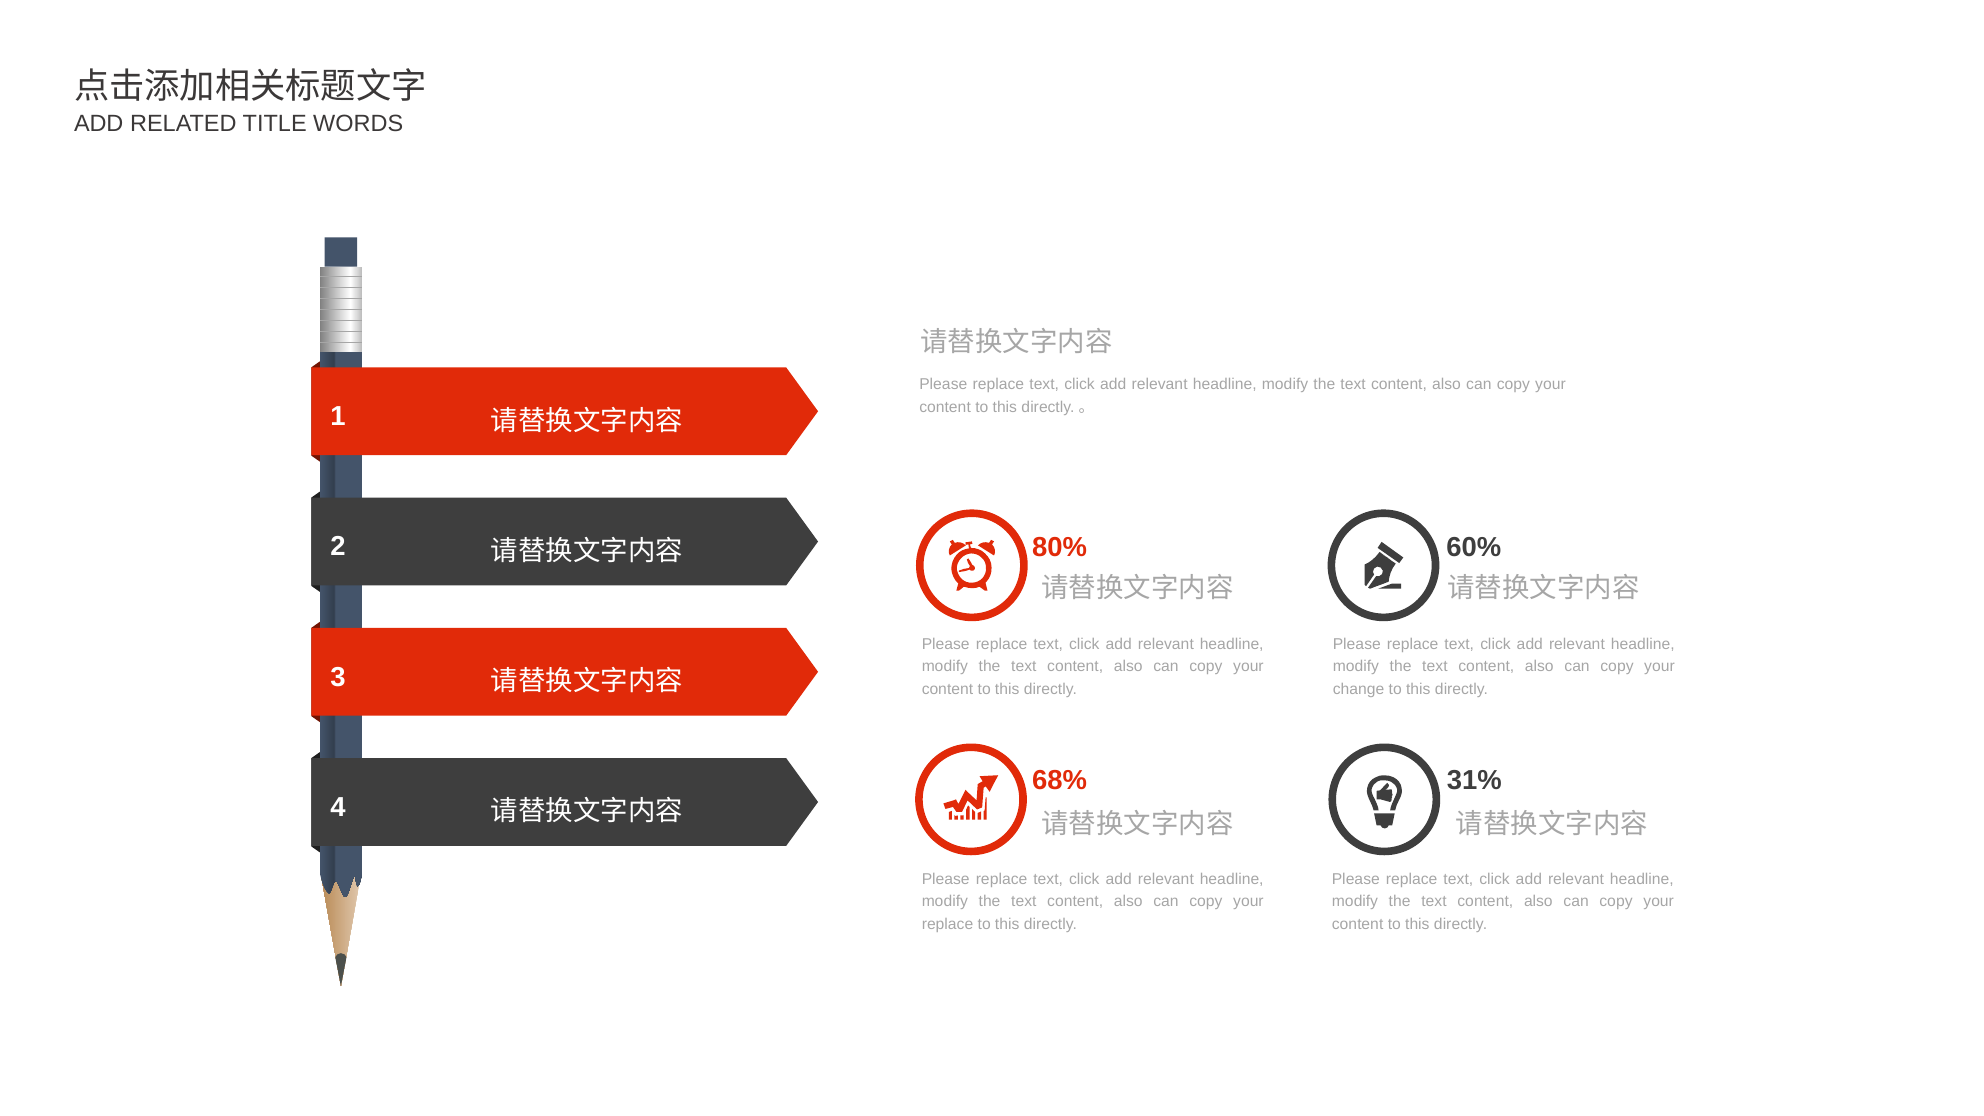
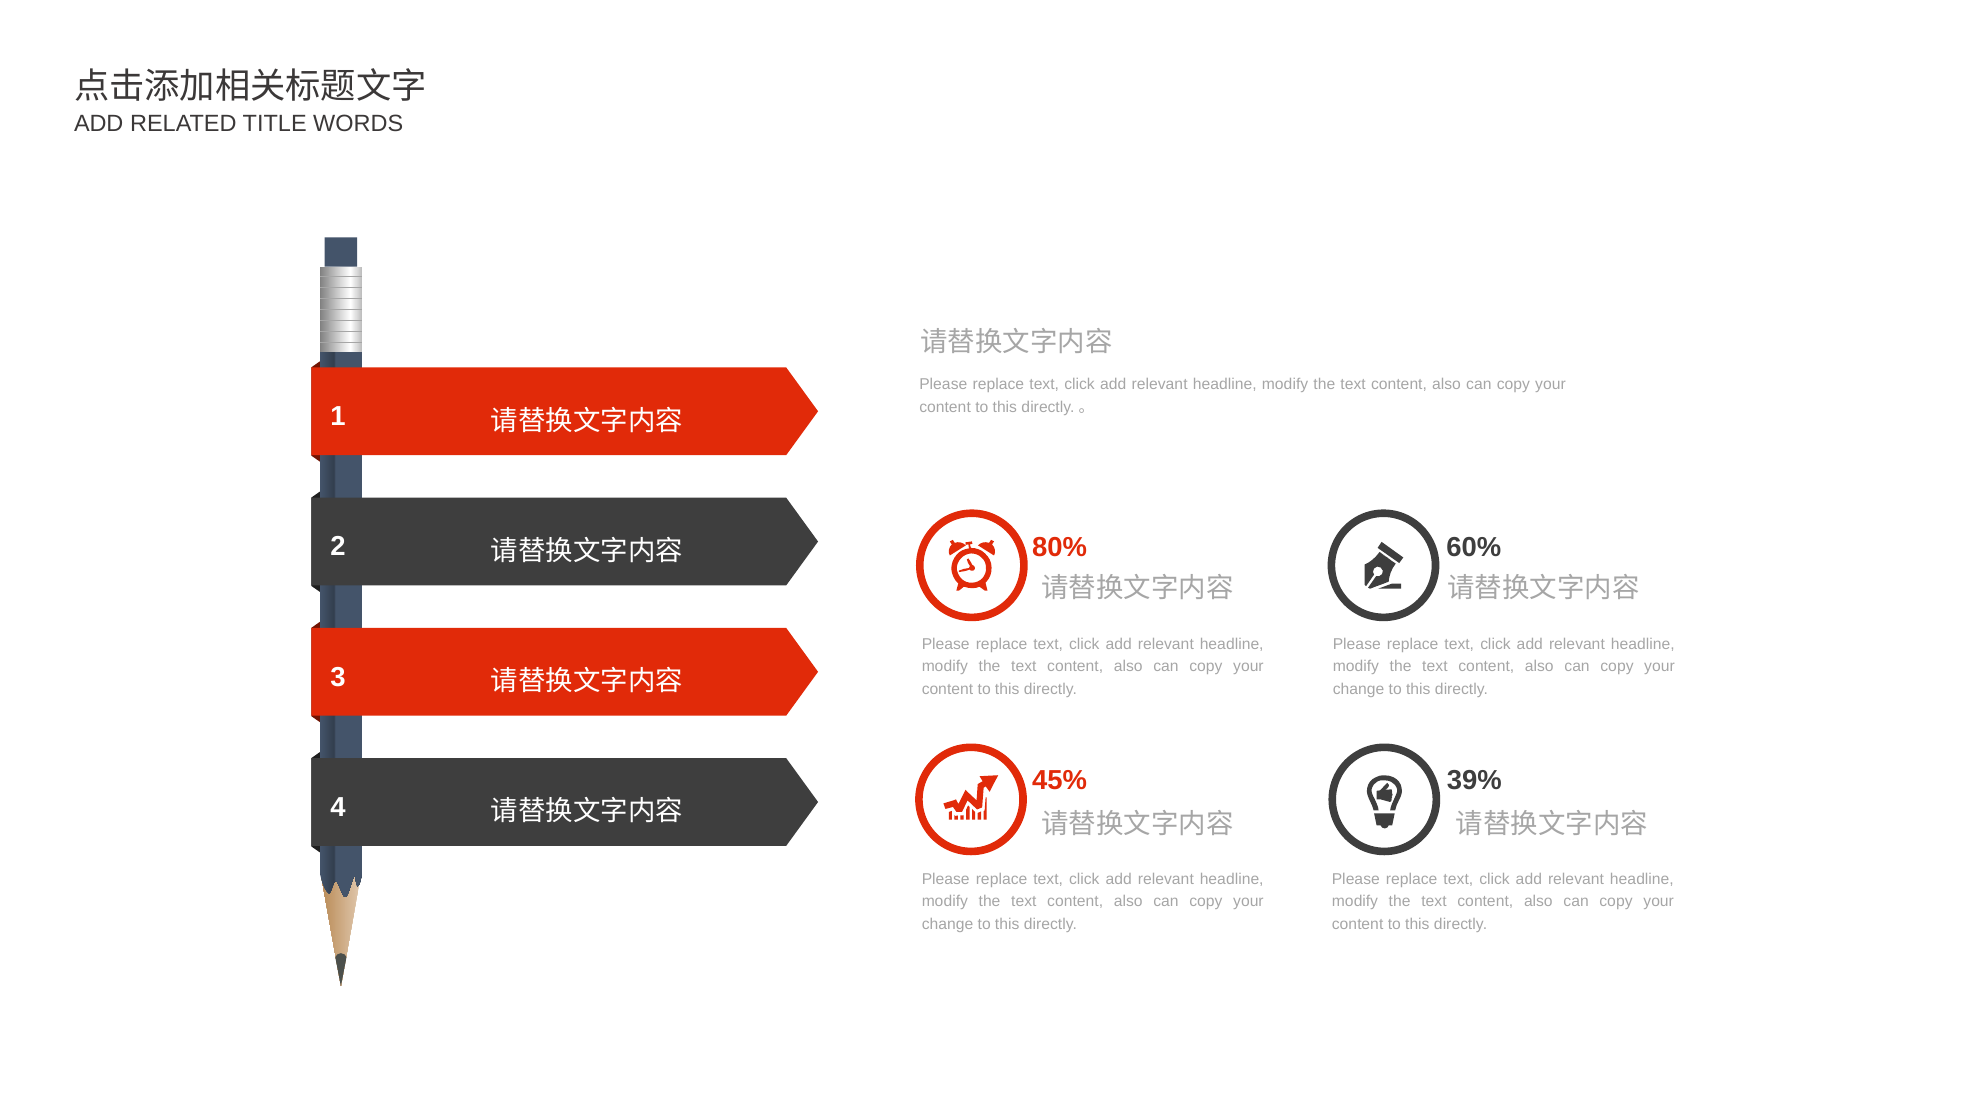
68%: 68% -> 45% (1060, 780)
31%: 31% -> 39% (1474, 780)
replace: replace -> change (948, 924)
